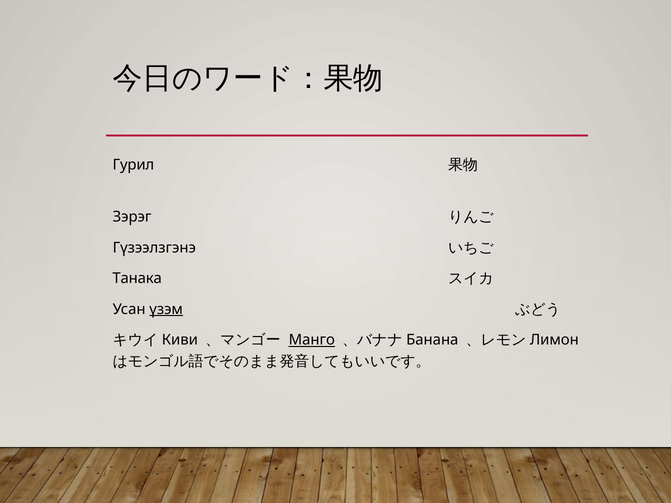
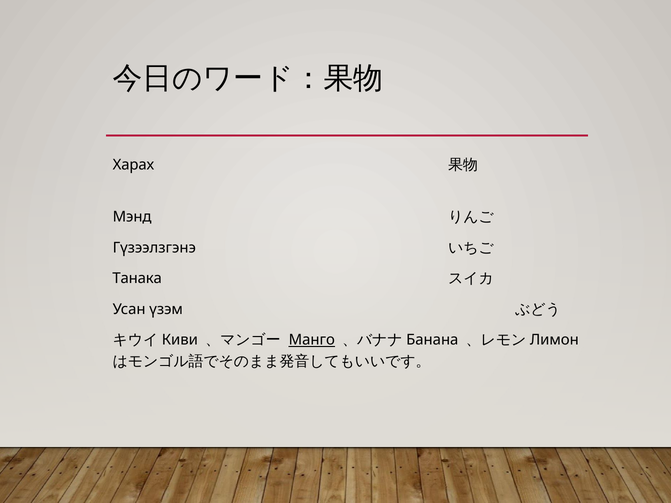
Гурил: Гурил -> Харах (133, 165)
Зэрэг: Зэрэг -> Мэнд (132, 217)
үзэм underline: present -> none (166, 309)
